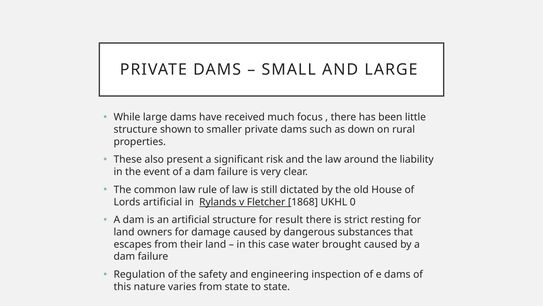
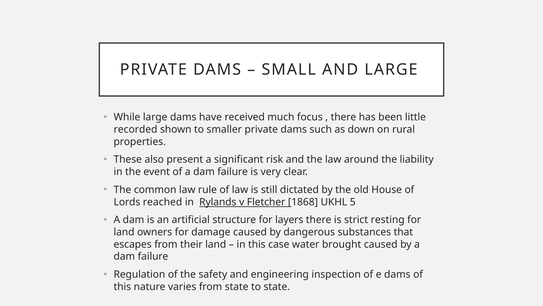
structure: structure -> recorded (136, 129)
Lords artificial: artificial -> reached (163, 202)
0: 0 -> 5 (353, 202)
result: result -> layers (289, 220)
